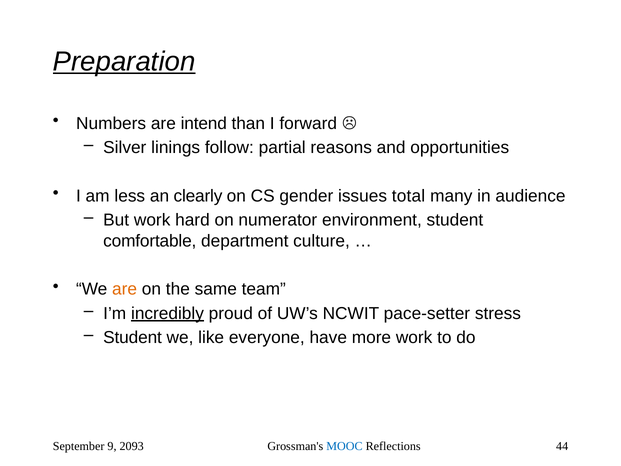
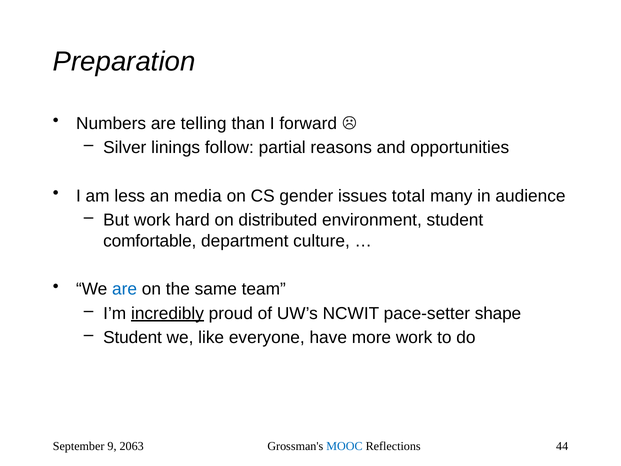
Preparation underline: present -> none (124, 61)
intend: intend -> telling (204, 123)
clearly: clearly -> media (198, 196)
numerator: numerator -> distributed (278, 220)
are colour: orange -> blue (125, 289)
stress: stress -> shape (498, 313)
2093: 2093 -> 2063 (132, 446)
